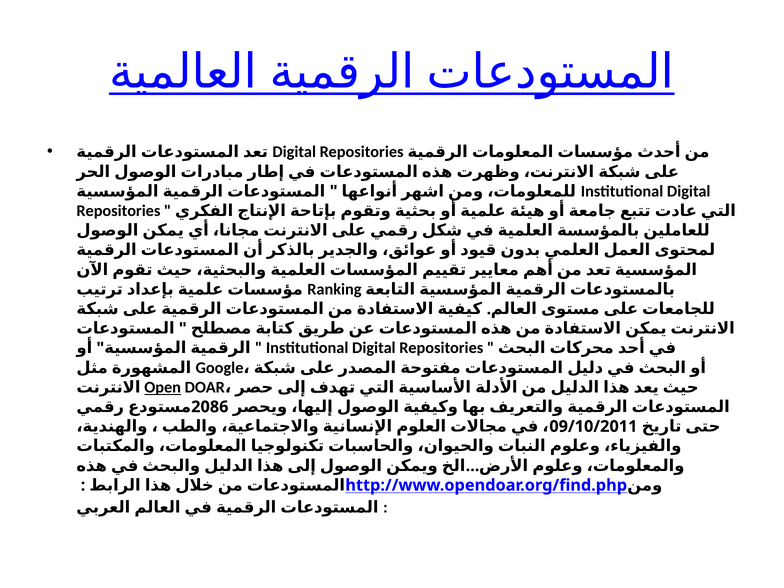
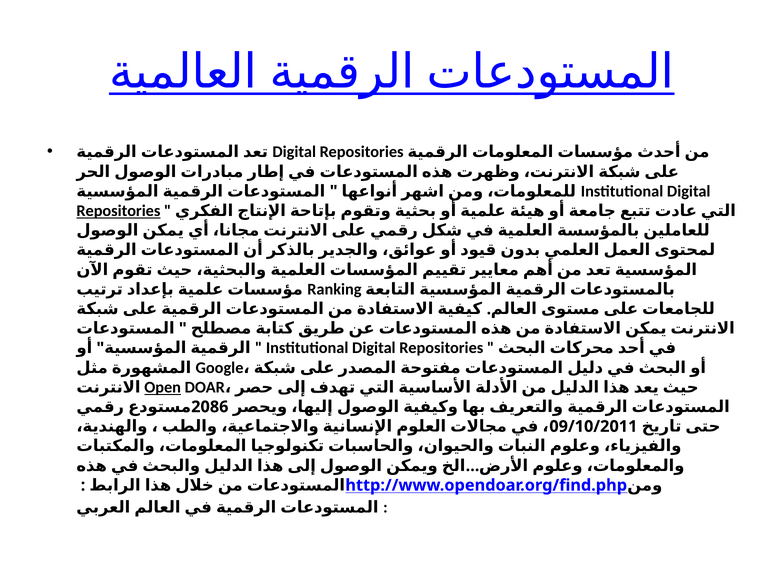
Repositories underline: none -> present (118, 211)
